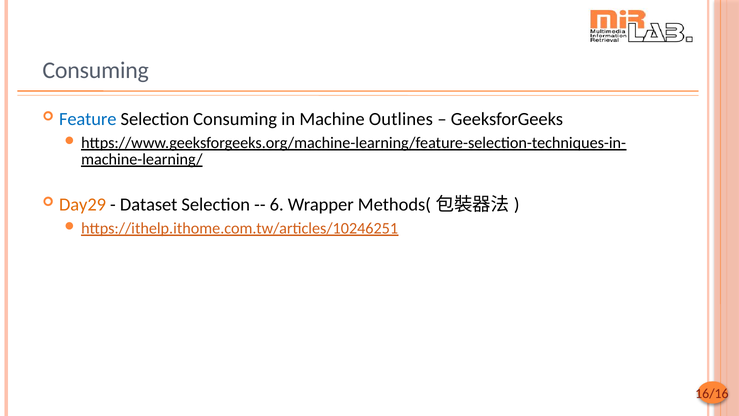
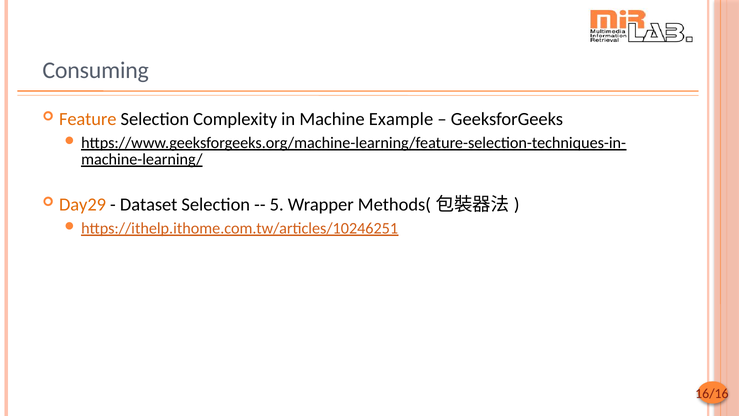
Feature colour: blue -> orange (88, 119)
Selection Consuming: Consuming -> Complexity (235, 119)
Outlines: Outlines -> Example (401, 119)
6: 6 -> 5 (277, 204)
